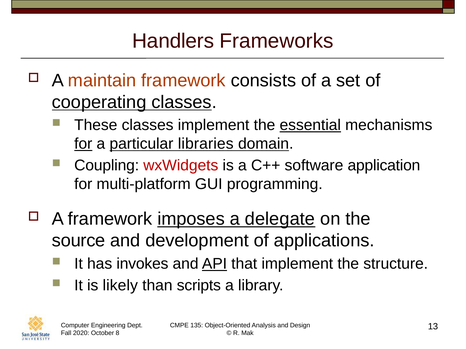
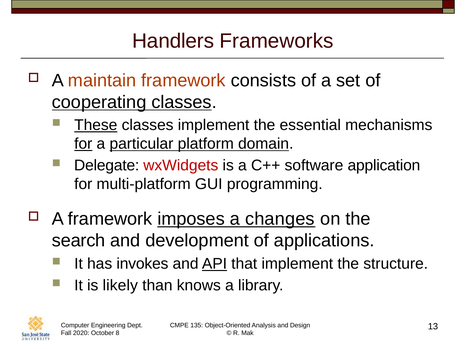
These underline: none -> present (96, 125)
essential underline: present -> none (310, 125)
libraries: libraries -> platform (206, 144)
Coupling: Coupling -> Delegate (107, 166)
delegate: delegate -> changes (280, 219)
source: source -> search (79, 241)
scripts: scripts -> knows (199, 286)
